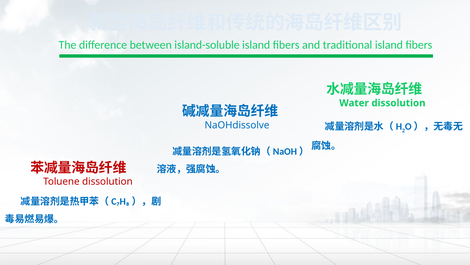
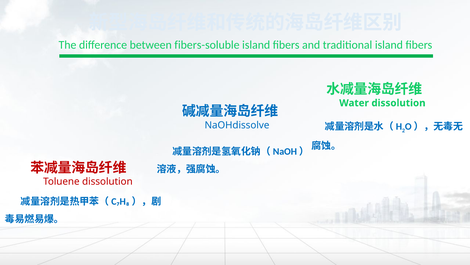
island-soluble: island-soluble -> fibers-soluble (207, 45)
